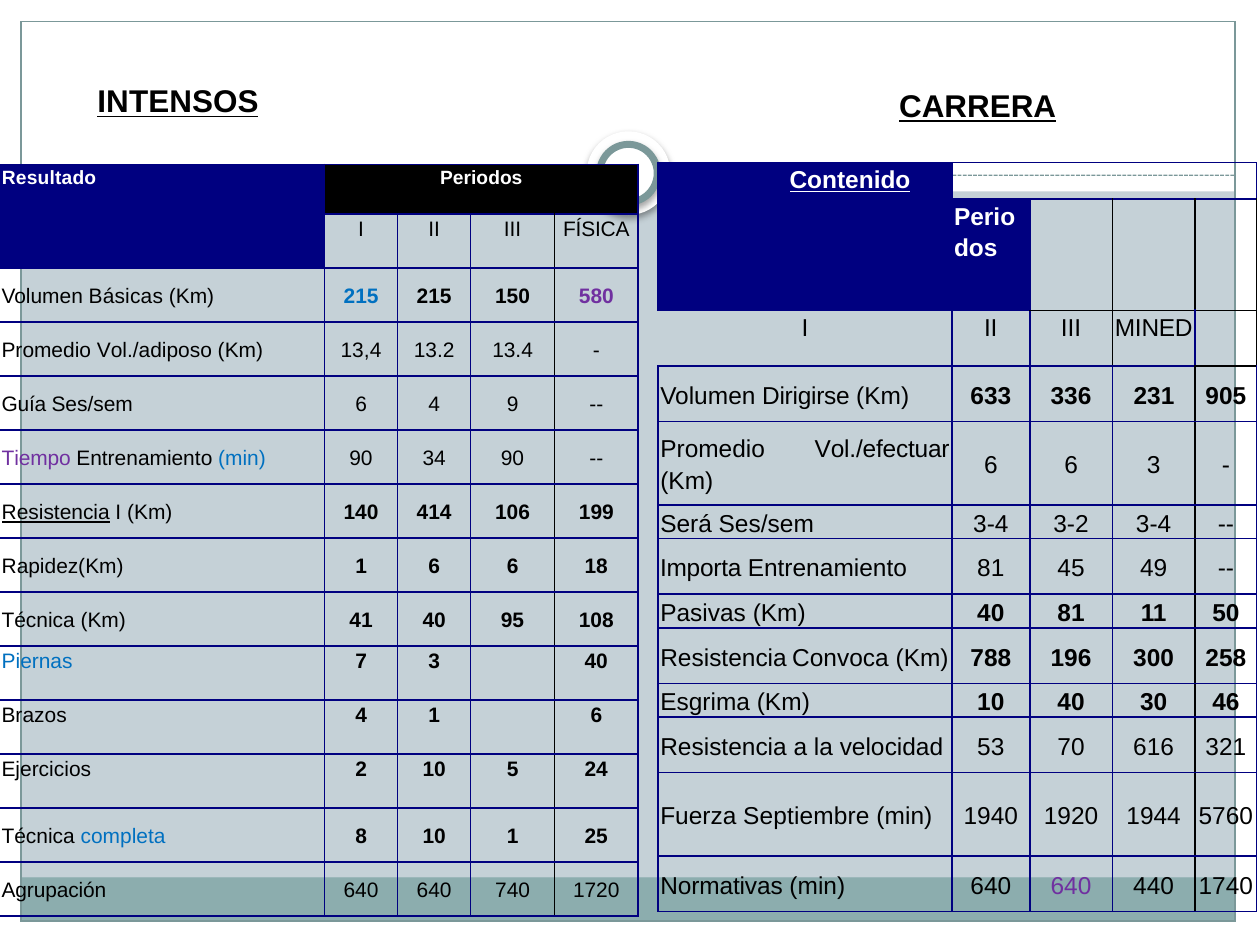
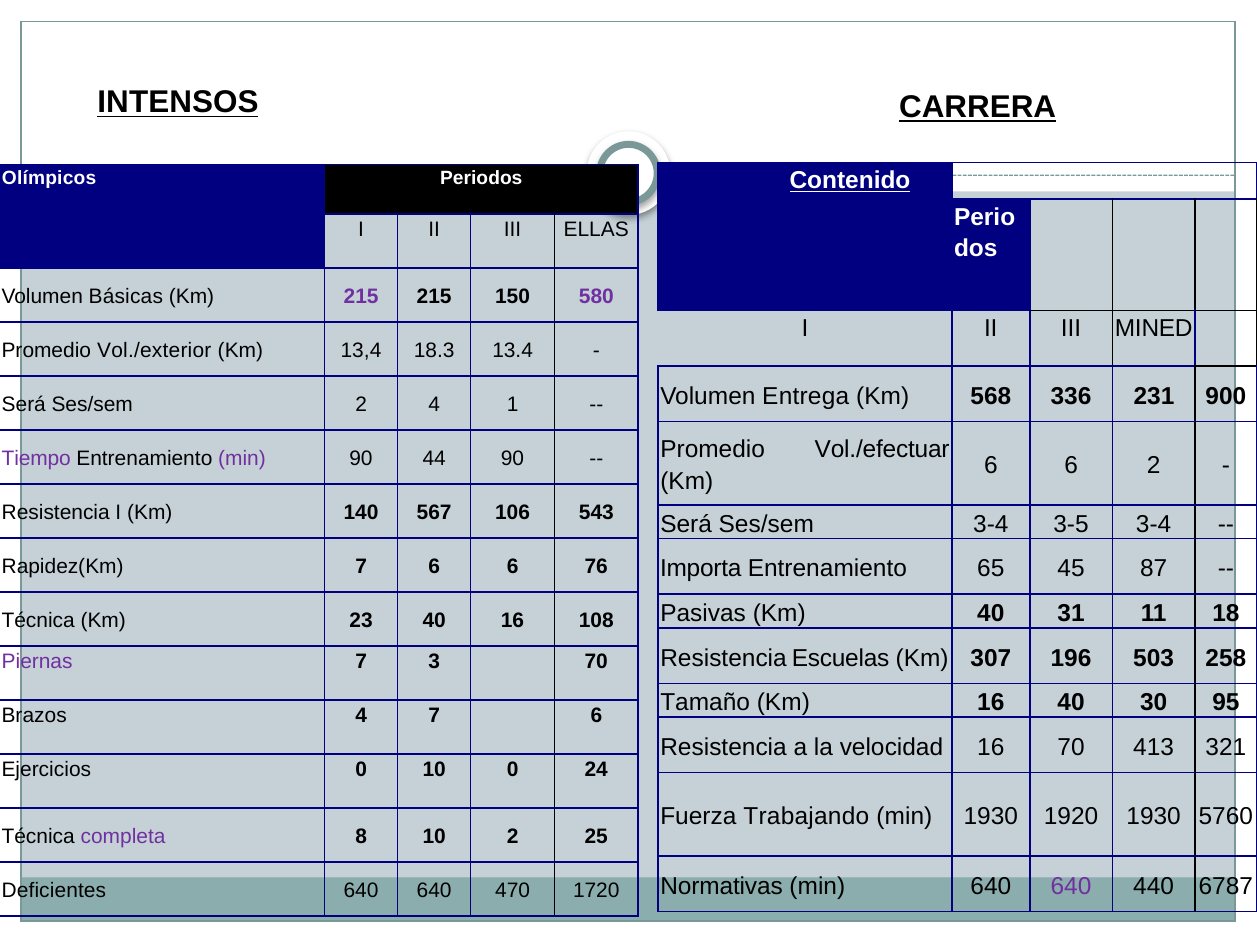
Resultado: Resultado -> Olímpicos (49, 179)
FÍSICA: FÍSICA -> ELLAS (596, 230)
215 colour: blue -> purple (361, 297)
Vol./adiposo: Vol./adiposo -> Vol./exterior (154, 351)
13.2: 13.2 -> 18.3 (434, 351)
Dirigirse: Dirigirse -> Entrega (806, 396)
633: 633 -> 568 (991, 396)
905: 905 -> 900 (1226, 396)
Guía: Guía -> Será (24, 405)
Ses/sem 6: 6 -> 2 (361, 405)
9: 9 -> 1 (513, 405)
min colour: blue -> purple (242, 459)
34: 34 -> 44 (434, 459)
6 3: 3 -> 2 (1154, 466)
Resistencia underline: present -> none (56, 513)
414: 414 -> 567 (434, 513)
199: 199 -> 543 (596, 513)
3-2: 3-2 -> 3-5 (1071, 525)
Rapidez(Km 1: 1 -> 7 (361, 568)
18: 18 -> 76 (596, 568)
Entrenamiento 81: 81 -> 65 (991, 569)
49: 49 -> 87 (1154, 569)
40 81: 81 -> 31 (1071, 614)
50: 50 -> 18 (1226, 614)
41: 41 -> 23 (361, 622)
40 95: 95 -> 16 (513, 622)
Convoca: Convoca -> Escuelas (841, 659)
788: 788 -> 307 (991, 659)
300: 300 -> 503 (1154, 659)
Piernas colour: blue -> purple (37, 662)
3 40: 40 -> 70 (596, 662)
Esgrima: Esgrima -> Tamaño (705, 703)
Km 10: 10 -> 16 (991, 703)
46: 46 -> 95 (1226, 703)
4 1: 1 -> 7 (434, 716)
velocidad 53: 53 -> 16 (991, 748)
616: 616 -> 413 (1154, 748)
Ejercicios 2: 2 -> 0 (361, 770)
10 5: 5 -> 0 (513, 770)
Septiembre: Septiembre -> Trabajando (806, 818)
min 1940: 1940 -> 1930 (991, 818)
1920 1944: 1944 -> 1930 (1154, 818)
completa colour: blue -> purple (123, 838)
10 1: 1 -> 2 (513, 838)
1740: 1740 -> 6787 (1226, 887)
Agrupación: Agrupación -> Deficientes (54, 892)
740: 740 -> 470 (513, 892)
